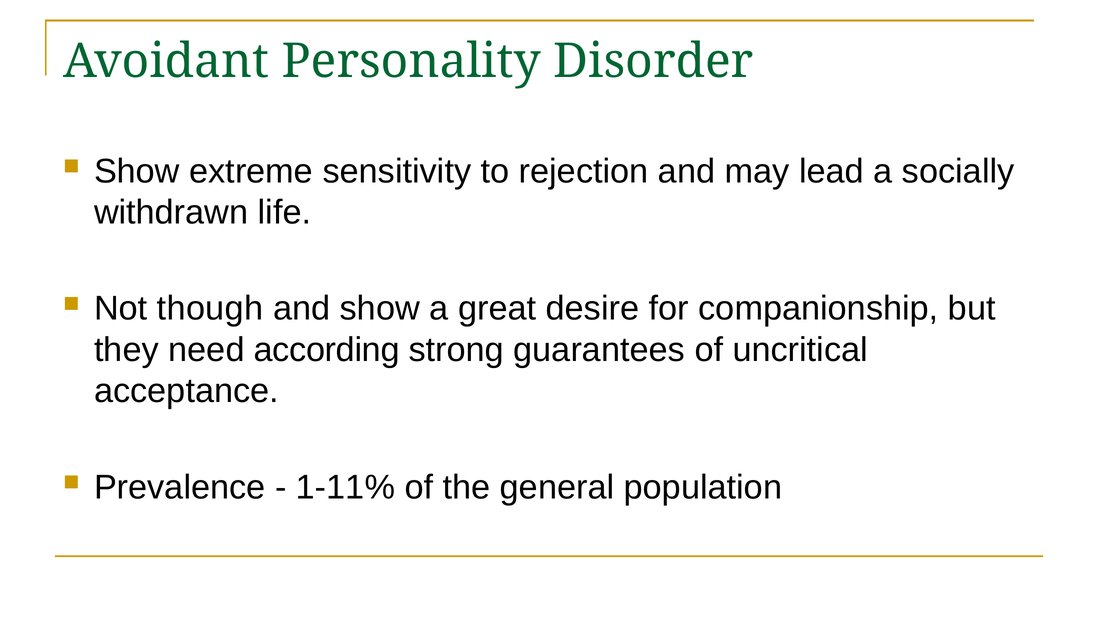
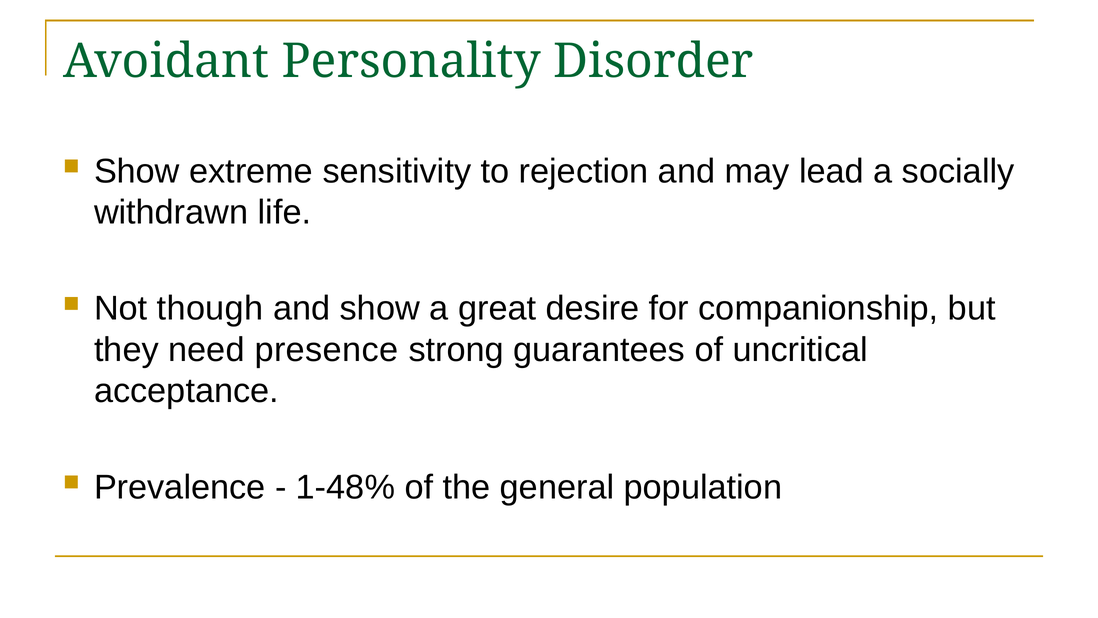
according: according -> presence (326, 350)
1-11%: 1-11% -> 1-48% (345, 487)
